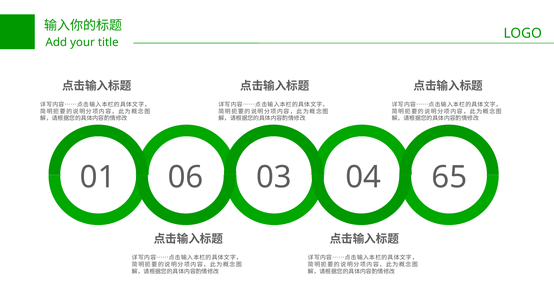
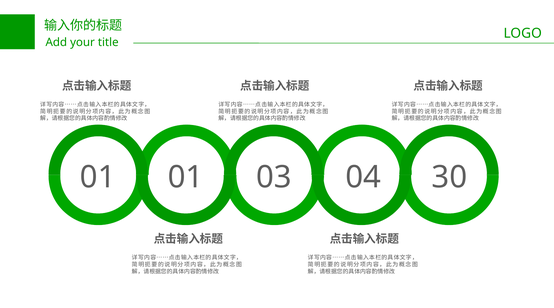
01 06: 06 -> 01 (186, 177)
65: 65 -> 30 (449, 177)
